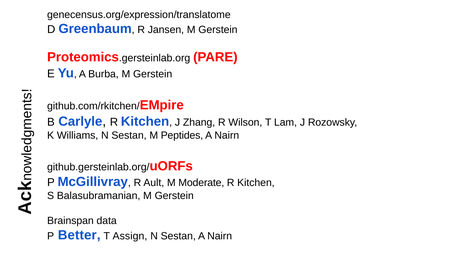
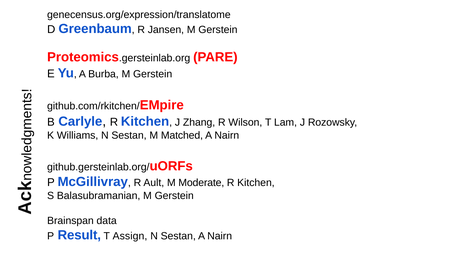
Peptides: Peptides -> Matched (182, 135)
Better: Better -> Result (79, 235)
